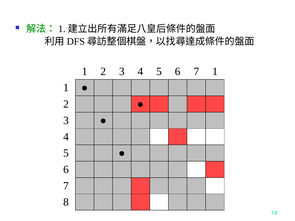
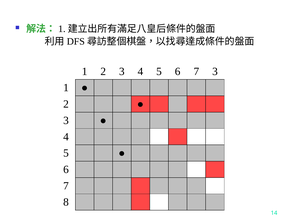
7 1: 1 -> 3 (215, 71)
